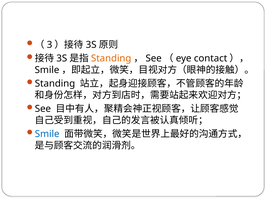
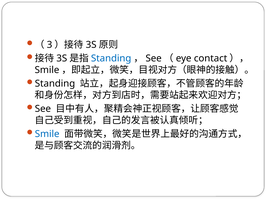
Standing colour: orange -> blue (111, 59)
